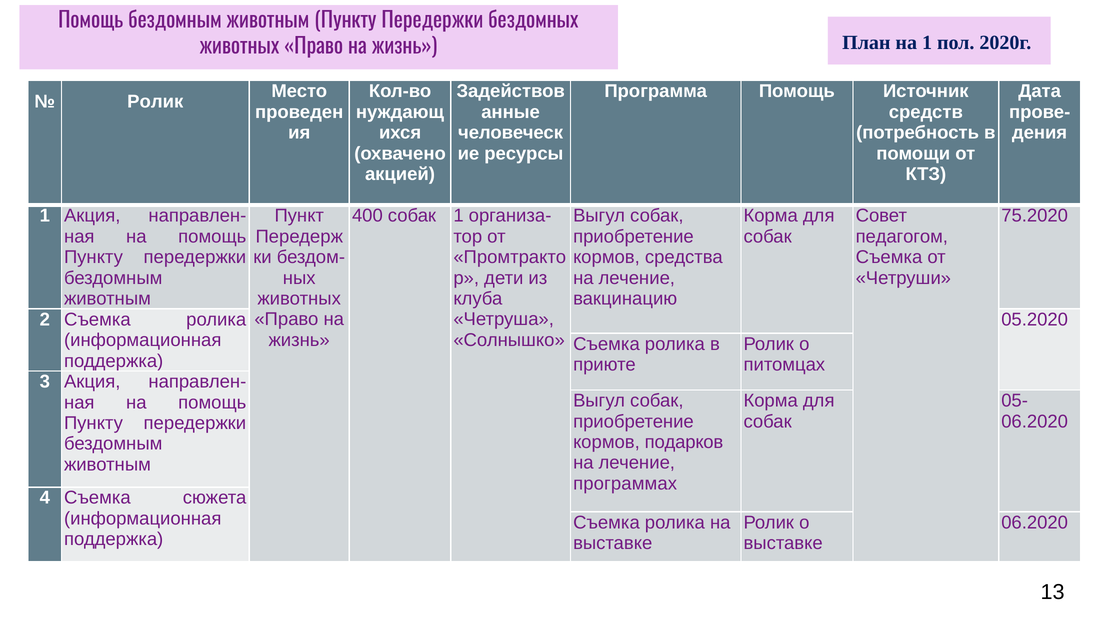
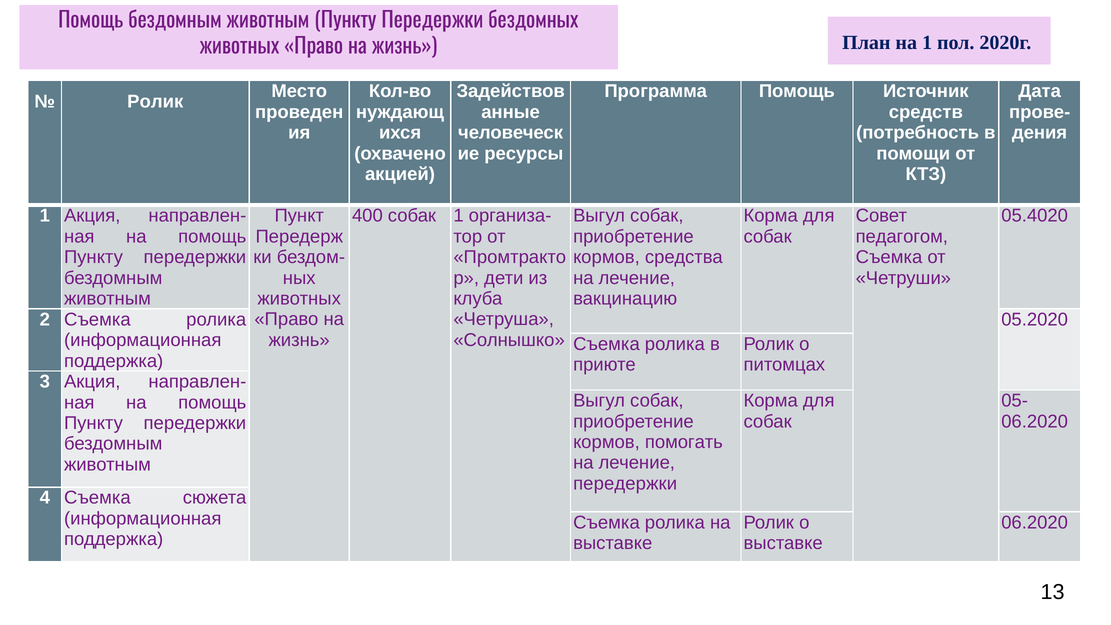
75.2020: 75.2020 -> 05.4020 (1035, 216)
подарков: подарков -> помогать (684, 442)
программах: программах -> передержки (625, 484)
